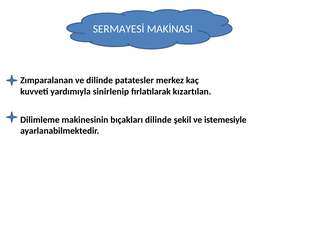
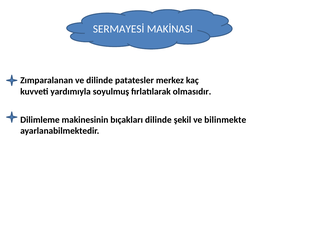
sinirlenip: sinirlenip -> soyulmuş (111, 91)
kızartılan: kızartılan -> olmasıdır (192, 91)
istemesiyle: istemesiyle -> bilinmekte (225, 120)
